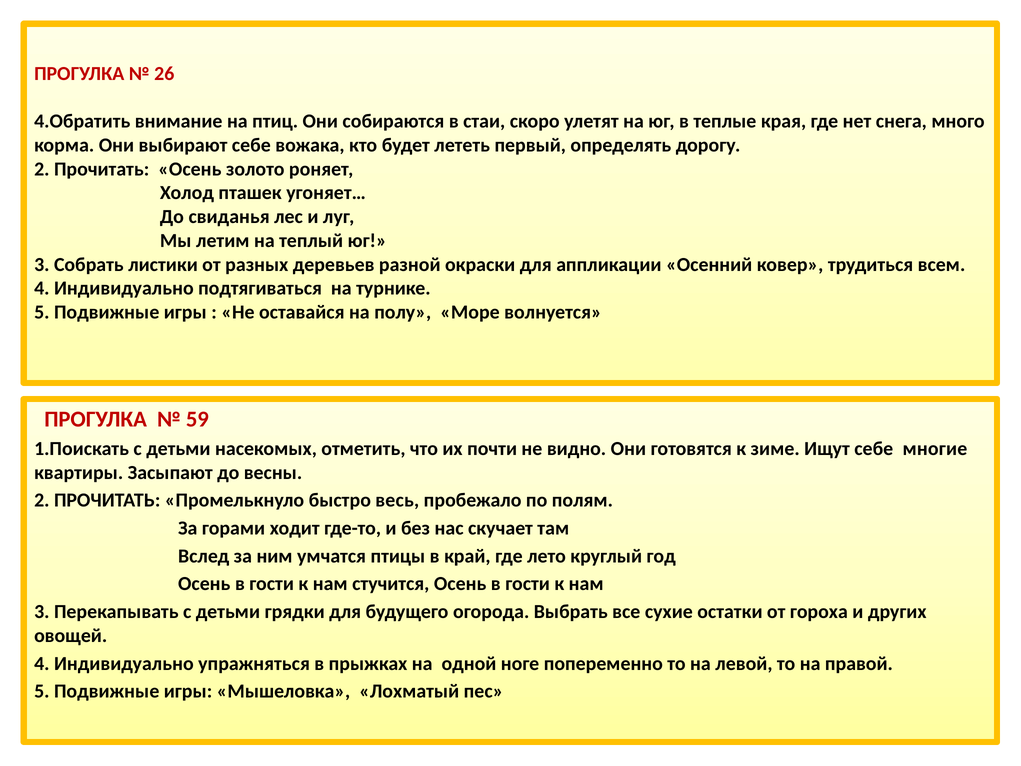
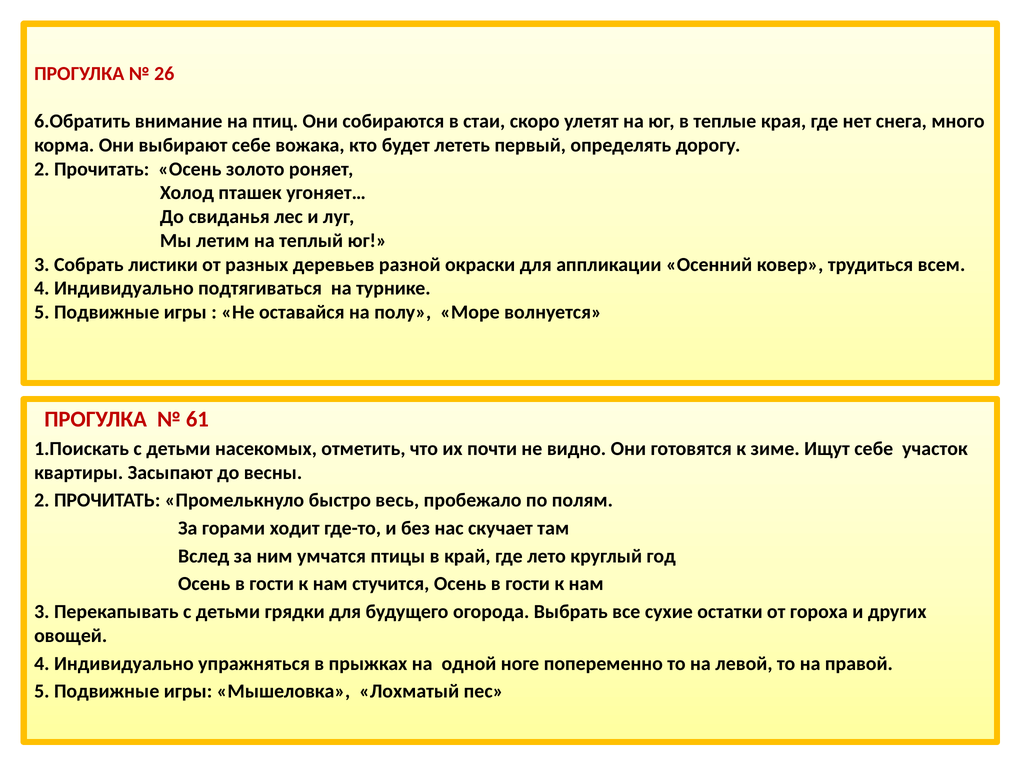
4.Обратить: 4.Обратить -> 6.Обратить (82, 121)
59: 59 -> 61 (197, 419)
многие: многие -> участок (935, 448)
